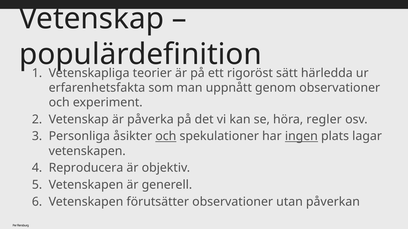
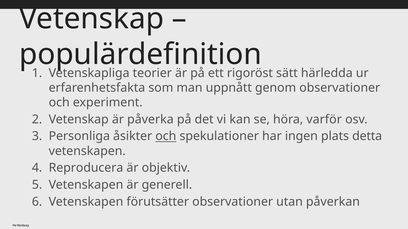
regler: regler -> varför (324, 120)
ingen underline: present -> none (301, 137)
lagar: lagar -> detta (367, 137)
